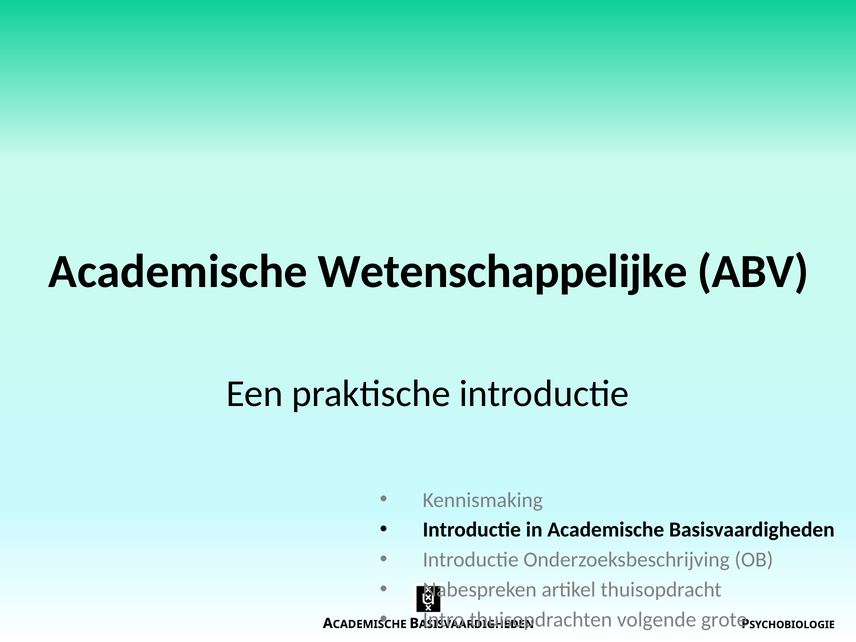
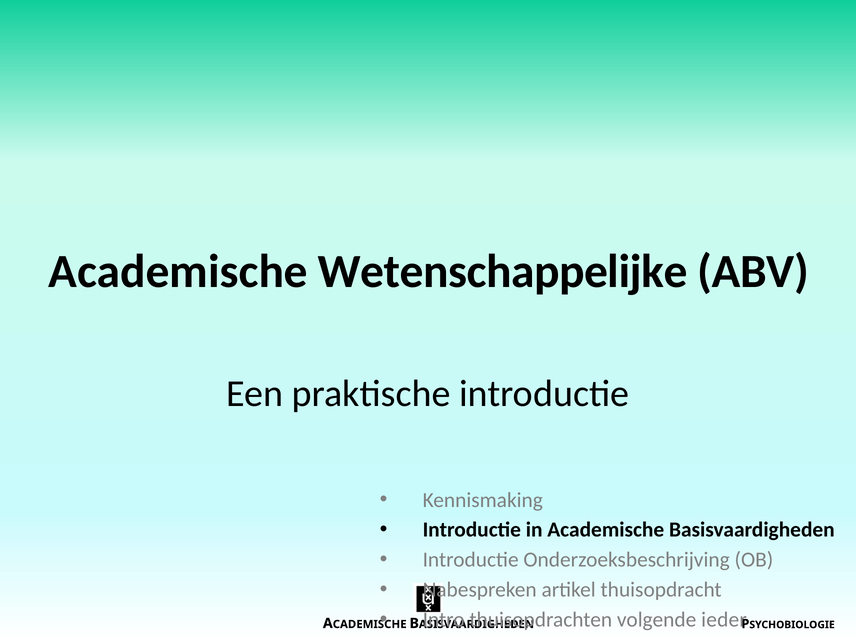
grote: grote -> ieder (724, 620)
